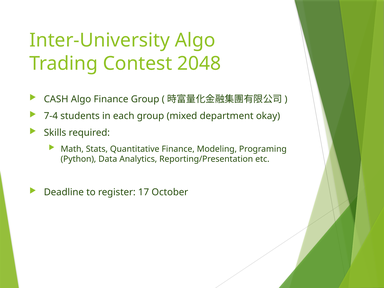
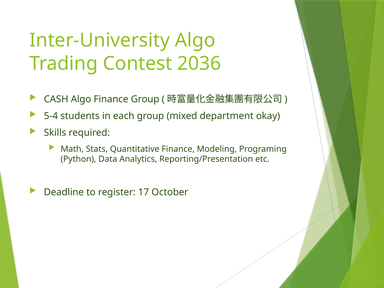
2048: 2048 -> 2036 (199, 63)
7-4: 7-4 -> 5-4 (51, 116)
